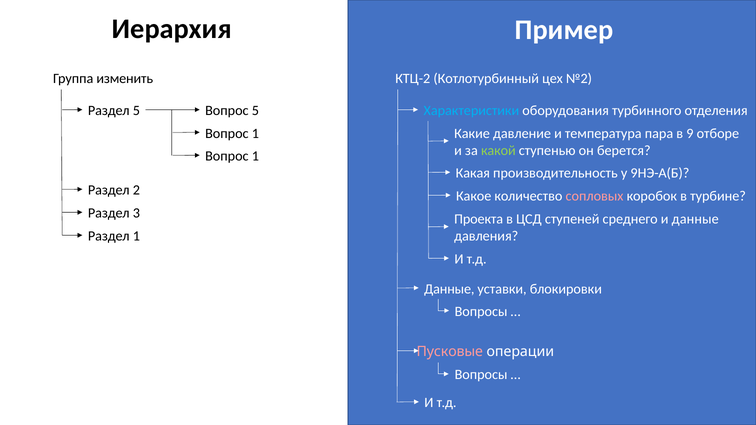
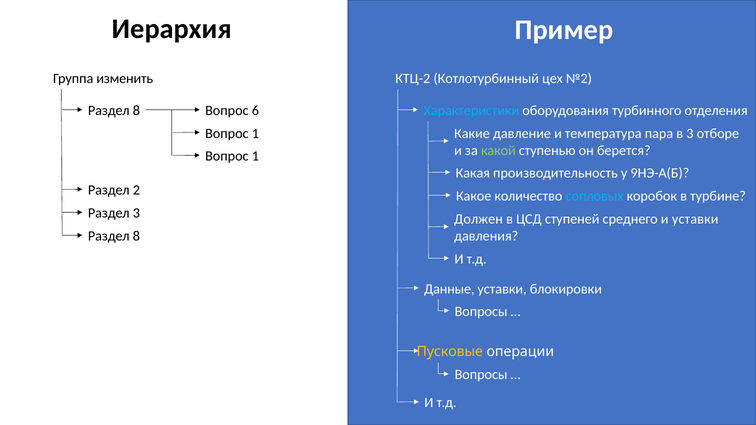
5: 5 -> 8 (136, 111)
Вопрос 5: 5 -> 6 (255, 111)
в 9: 9 -> 3 (690, 133)
сопловых colour: pink -> light blue (595, 196)
Проекта: Проекта -> Должен (479, 219)
и данные: данные -> уставки (695, 219)
1: 1 -> 8 (136, 236)
Пусковые colour: pink -> yellow (450, 352)
